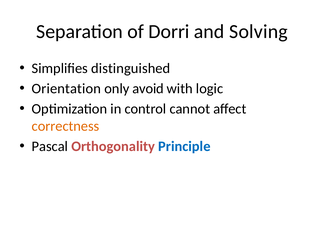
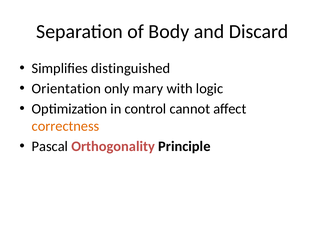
Dorri: Dorri -> Body (169, 31)
Solving: Solving -> Discard (259, 31)
avoid: avoid -> mary (148, 88)
Principle colour: blue -> black (184, 146)
